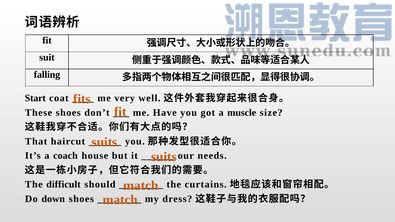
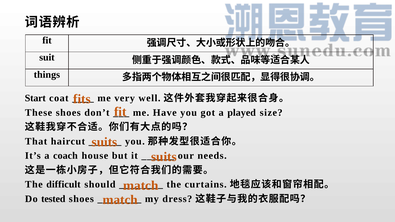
falling: falling -> things (47, 75)
muscle: muscle -> played (242, 113)
down: down -> tested (53, 199)
